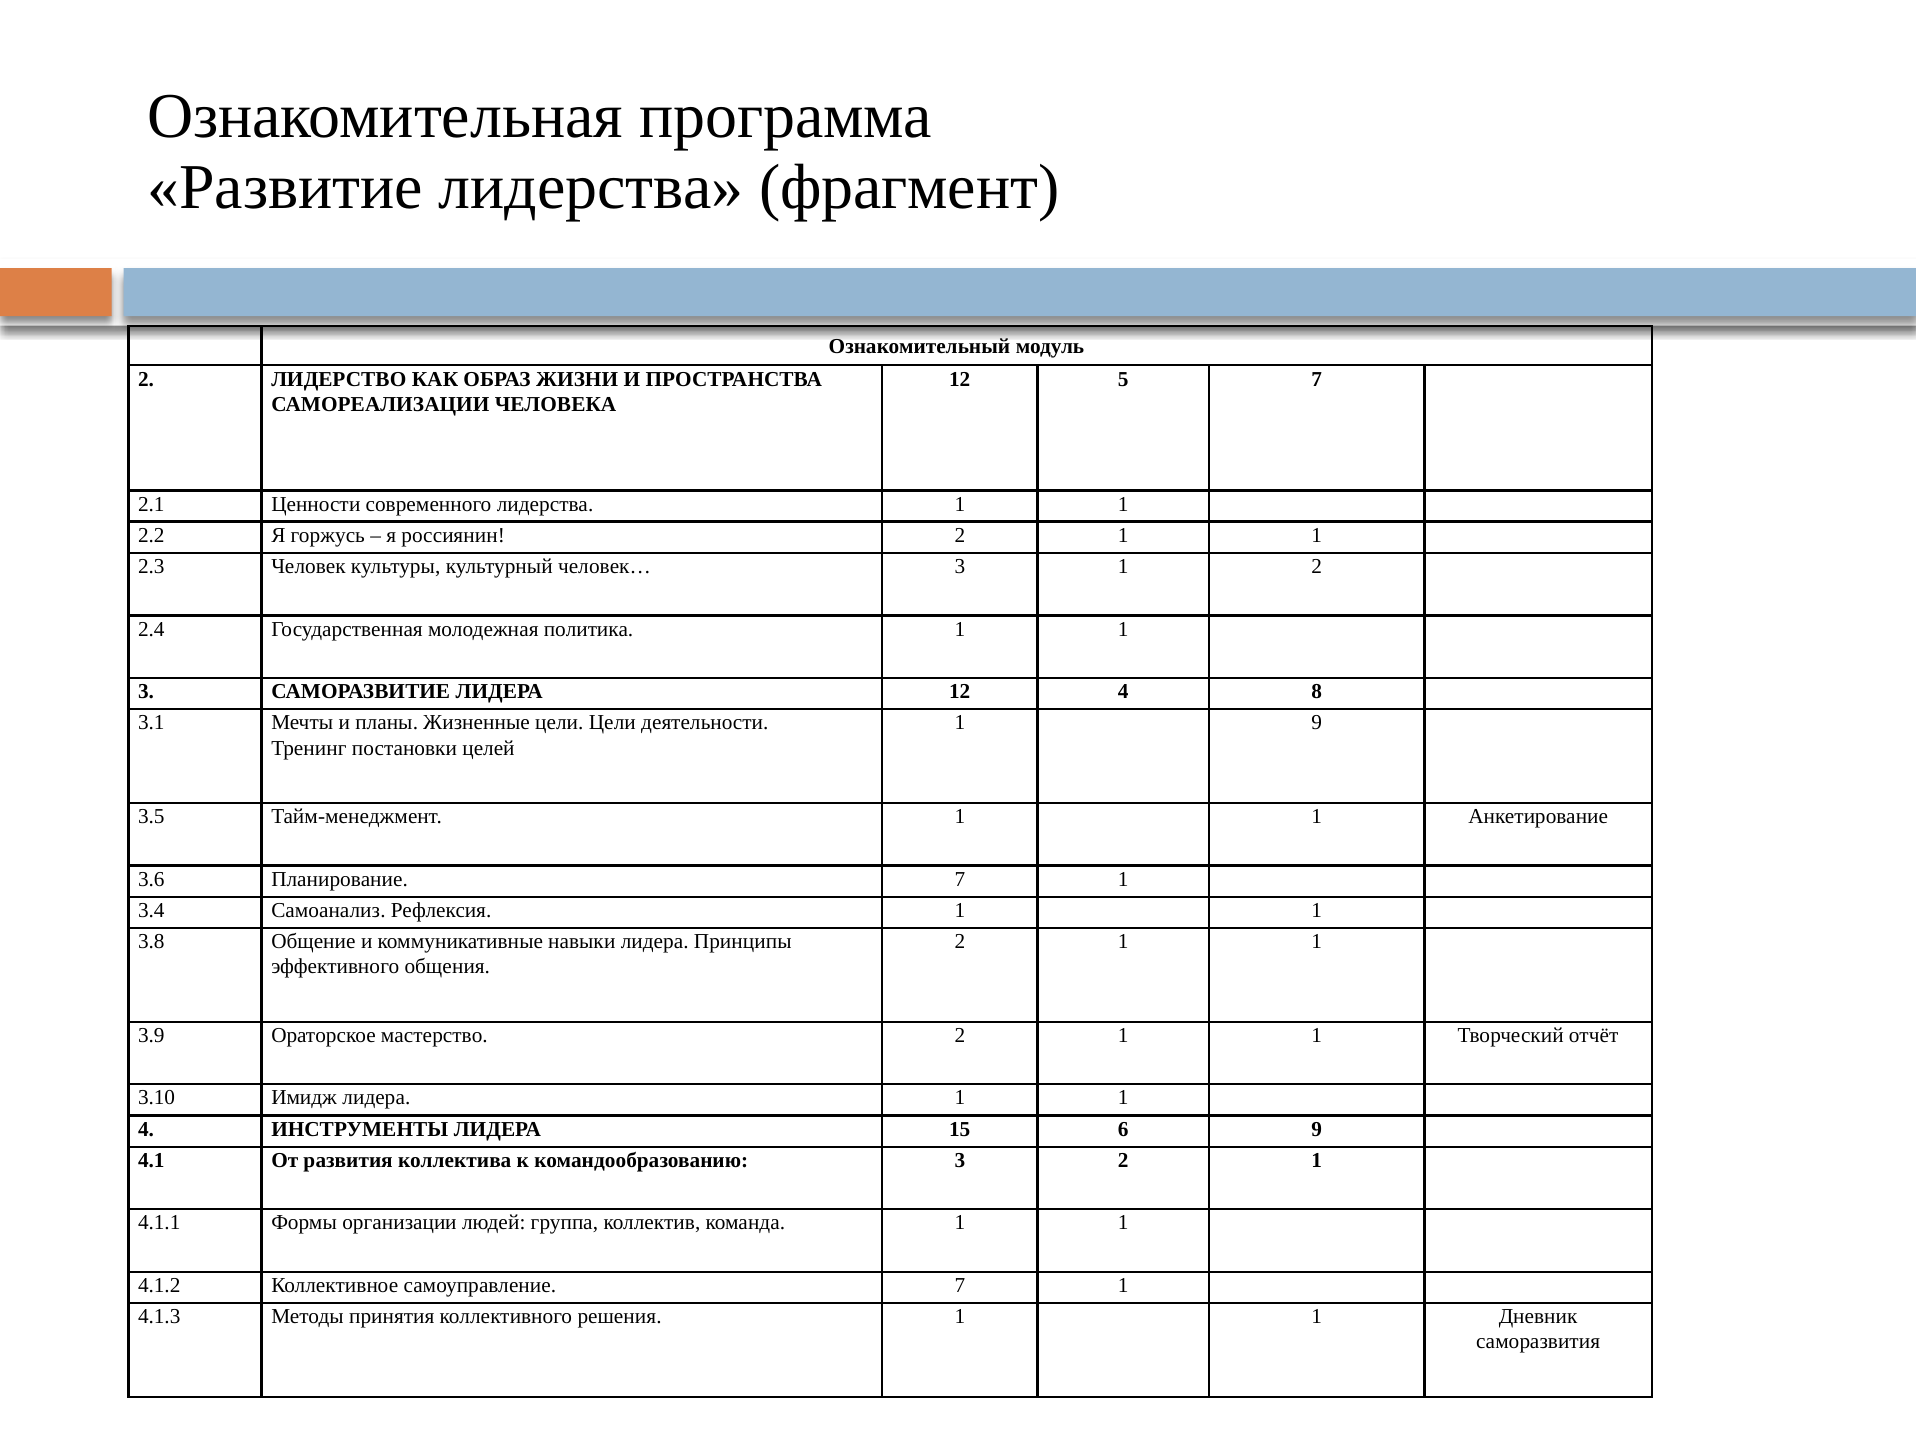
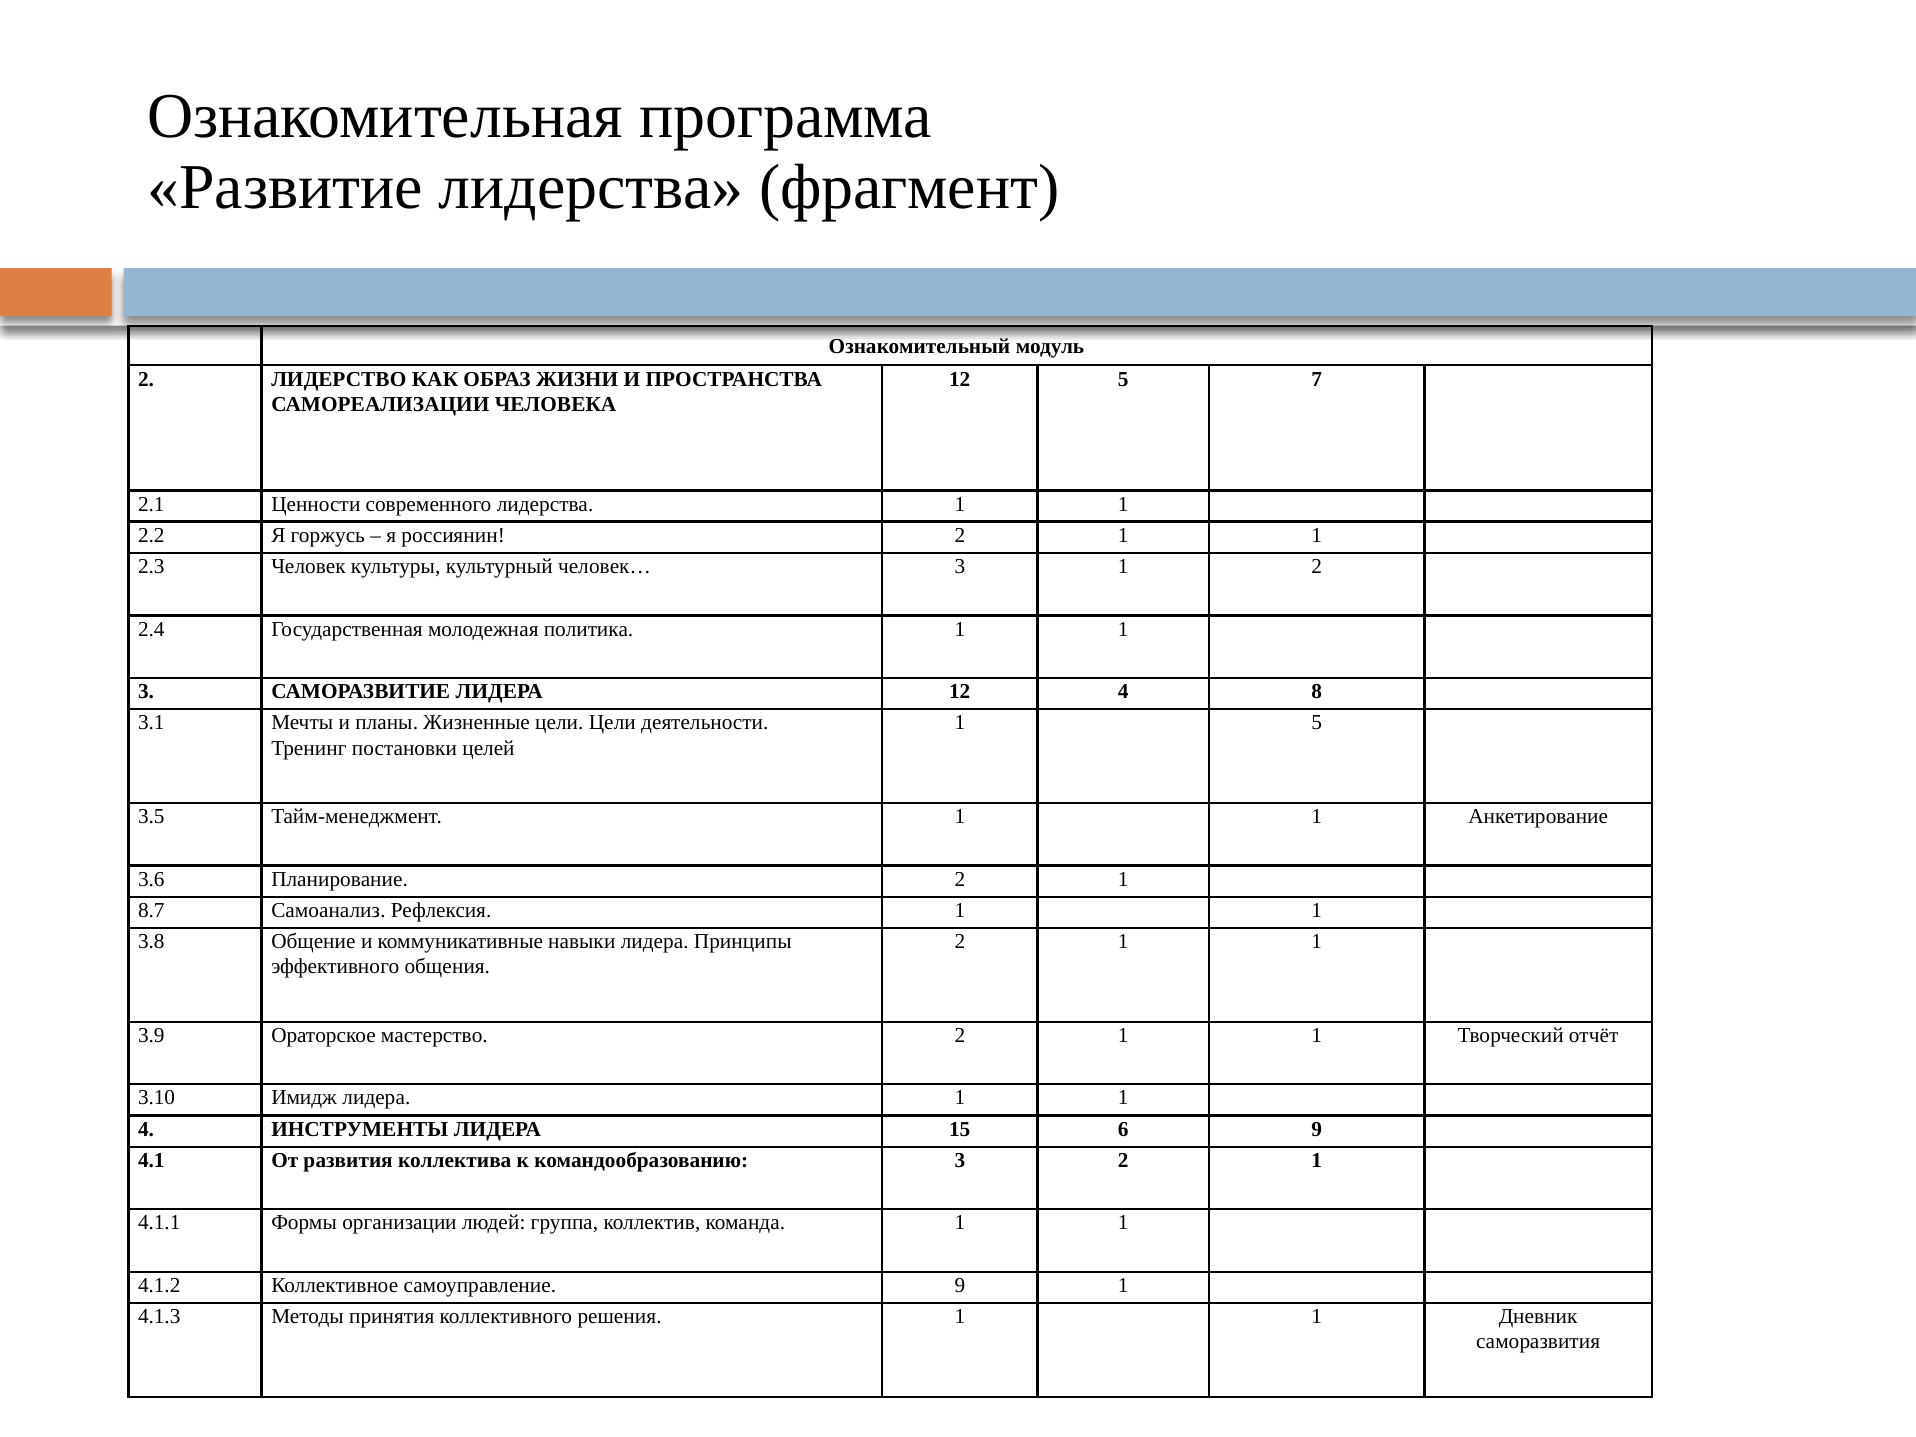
1 9: 9 -> 5 (1317, 723)
Планирование 7: 7 -> 2 (960, 879)
3.4: 3.4 -> 8.7 (151, 910)
самоуправление 7: 7 -> 9 (960, 1285)
